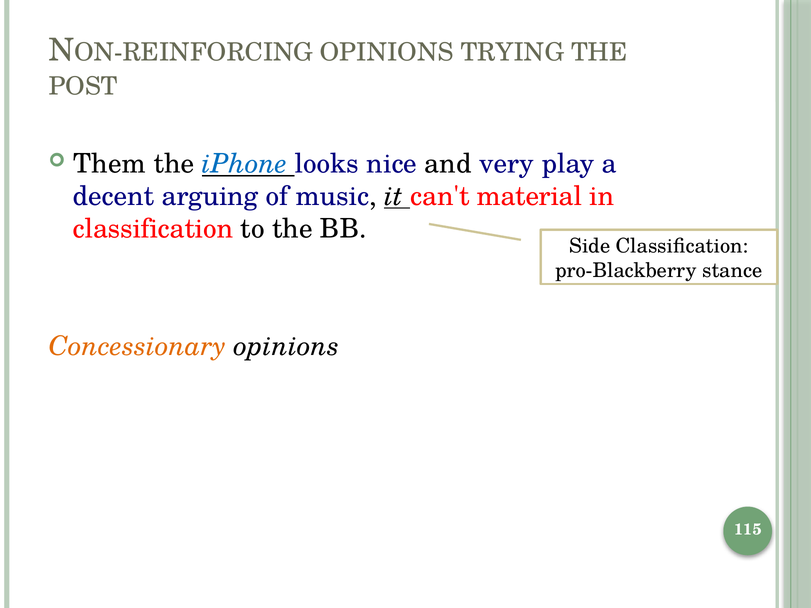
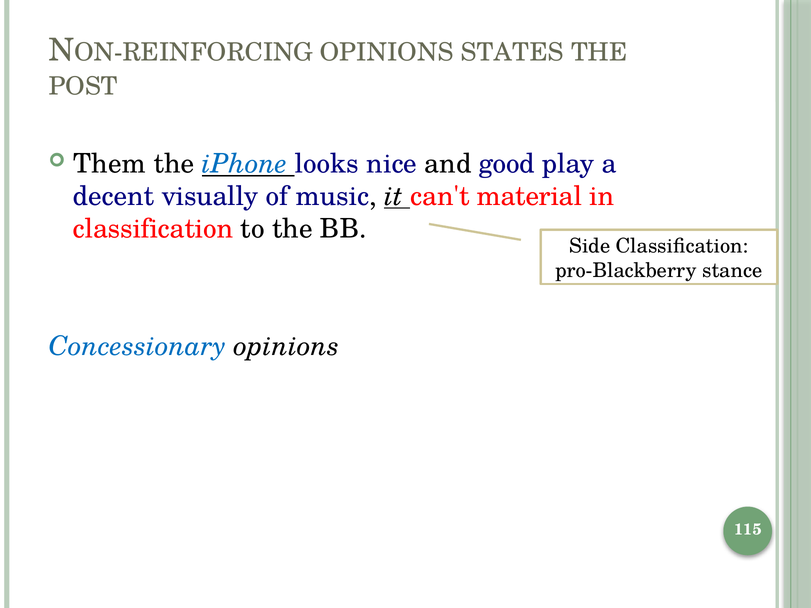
TRYING: TRYING -> STATES (512, 52)
very: very -> good (507, 164)
arguing: arguing -> visually (210, 196)
Concessionary colour: orange -> blue (137, 347)
